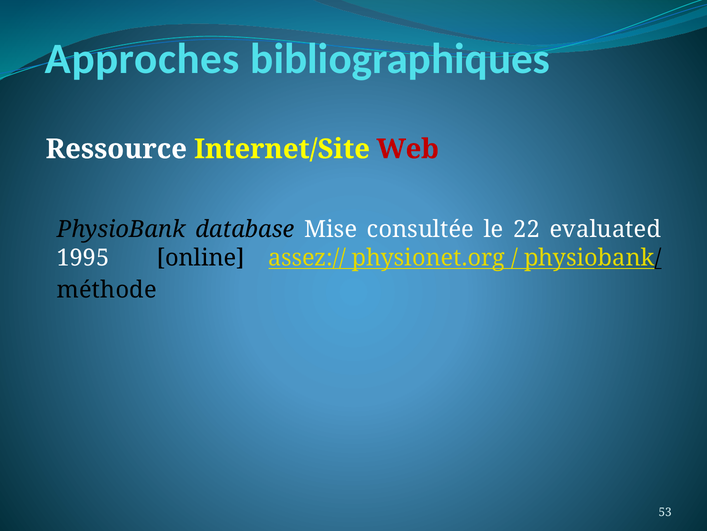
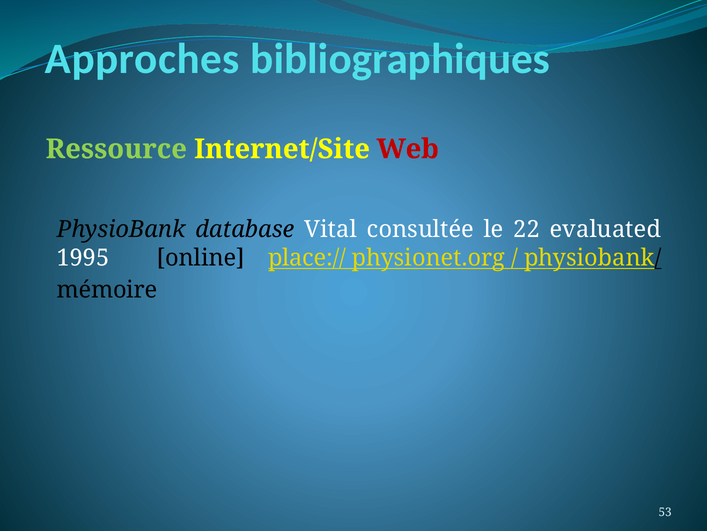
Ressource colour: white -> light green (116, 149)
Mise: Mise -> Vital (331, 229)
assez://: assez:// -> place:// (307, 257)
méthode: méthode -> mémoire (107, 290)
